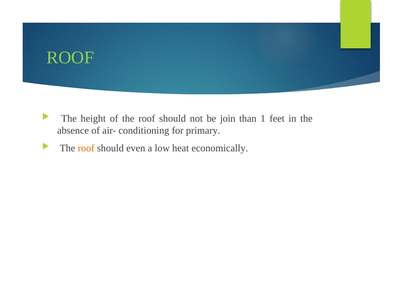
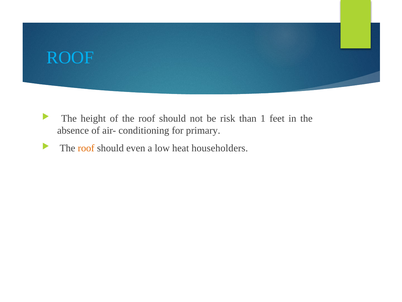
ROOF colour: light green -> light blue (70, 58)
join: join -> risk (228, 118)
economically: economically -> householders (220, 148)
